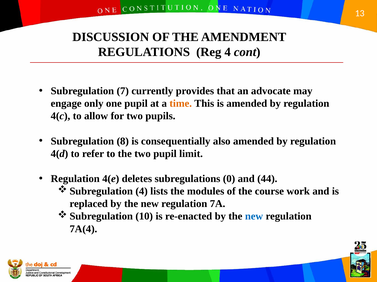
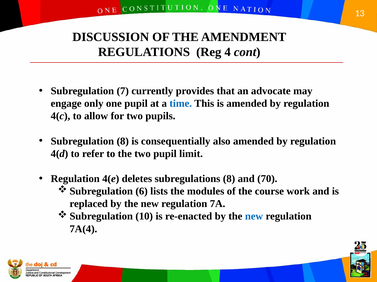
time colour: orange -> blue (181, 104)
subregulations 0: 0 -> 8 (229, 179)
44: 44 -> 70 (267, 179)
4: 4 -> 6 (142, 192)
